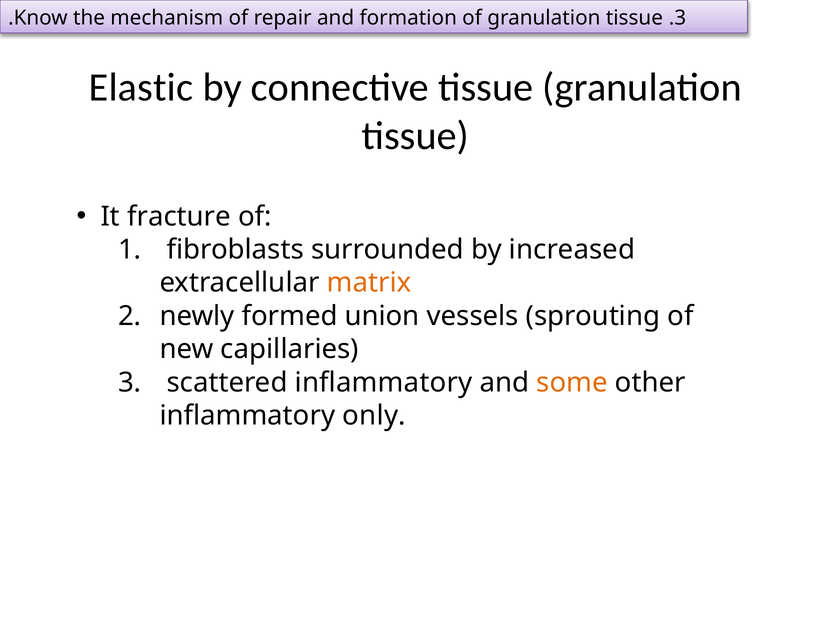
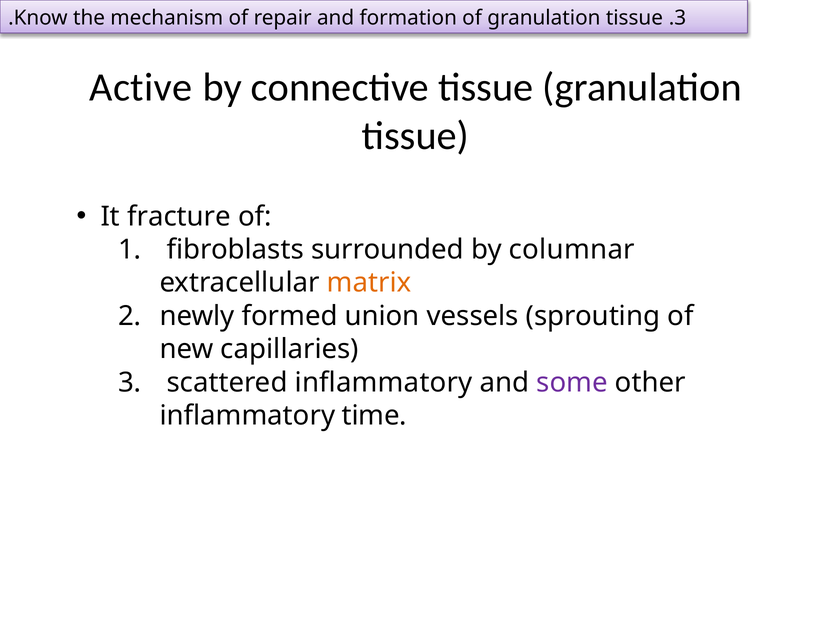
Elastic: Elastic -> Active (141, 87)
increased: increased -> columnar (572, 250)
some colour: orange -> purple (572, 382)
only: only -> time (374, 415)
